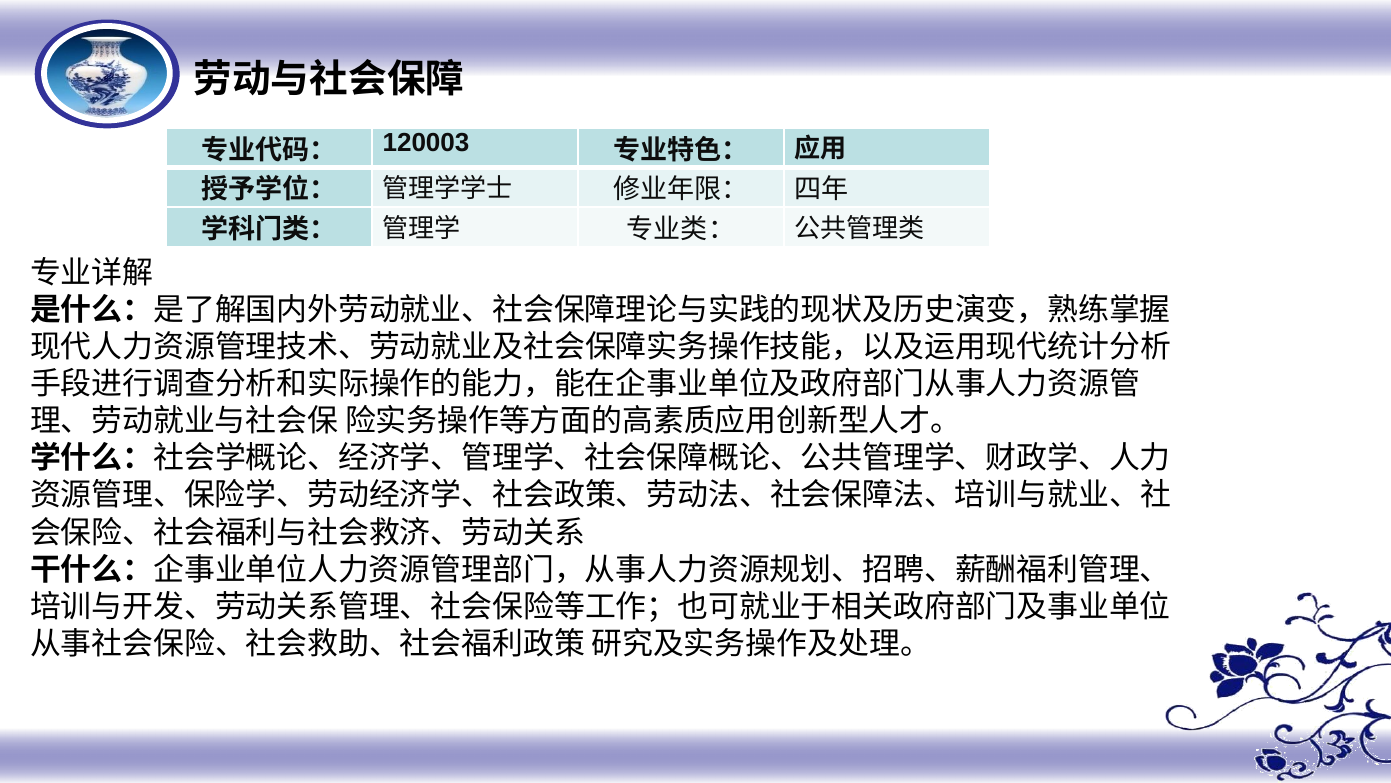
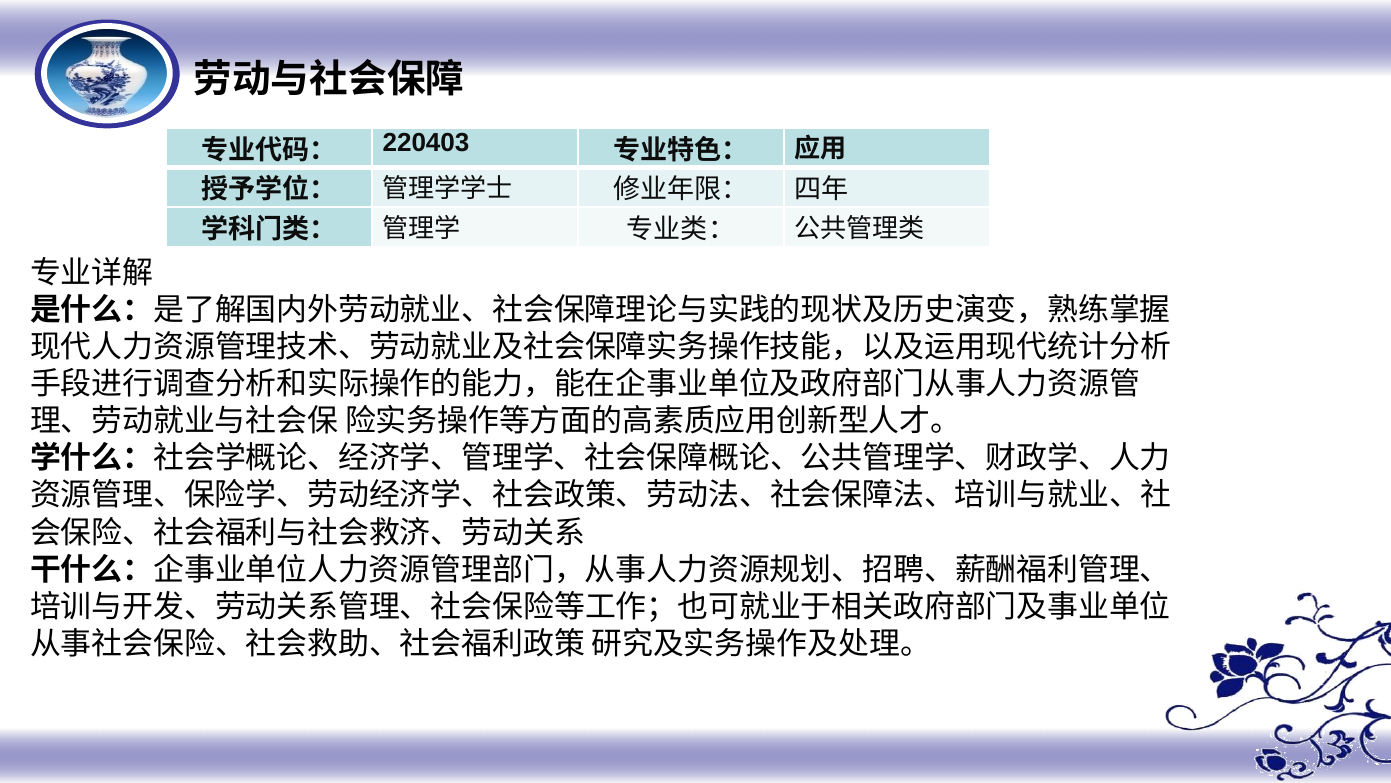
120003: 120003 -> 220403 (426, 143)
